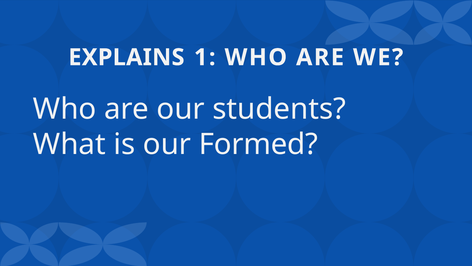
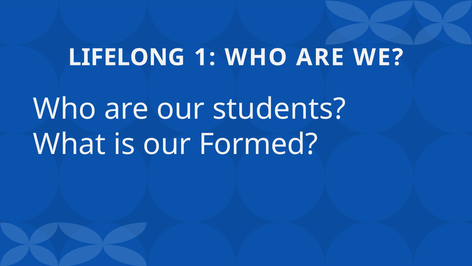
EXPLAINS: EXPLAINS -> LIFELONG (127, 57)
